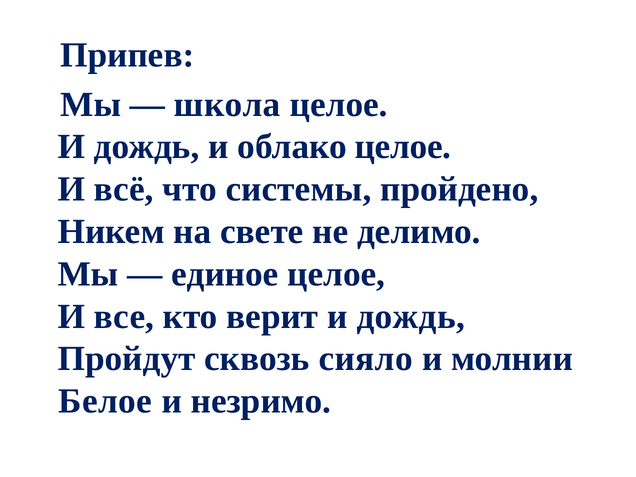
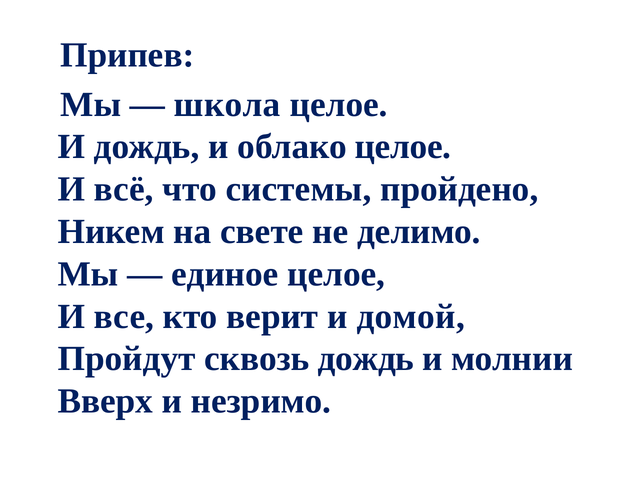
верит и дождь: дождь -> домой (411, 316)
сквозь сияло: сияло -> дождь (366, 359)
Белое: Белое -> Вверх (105, 401)
